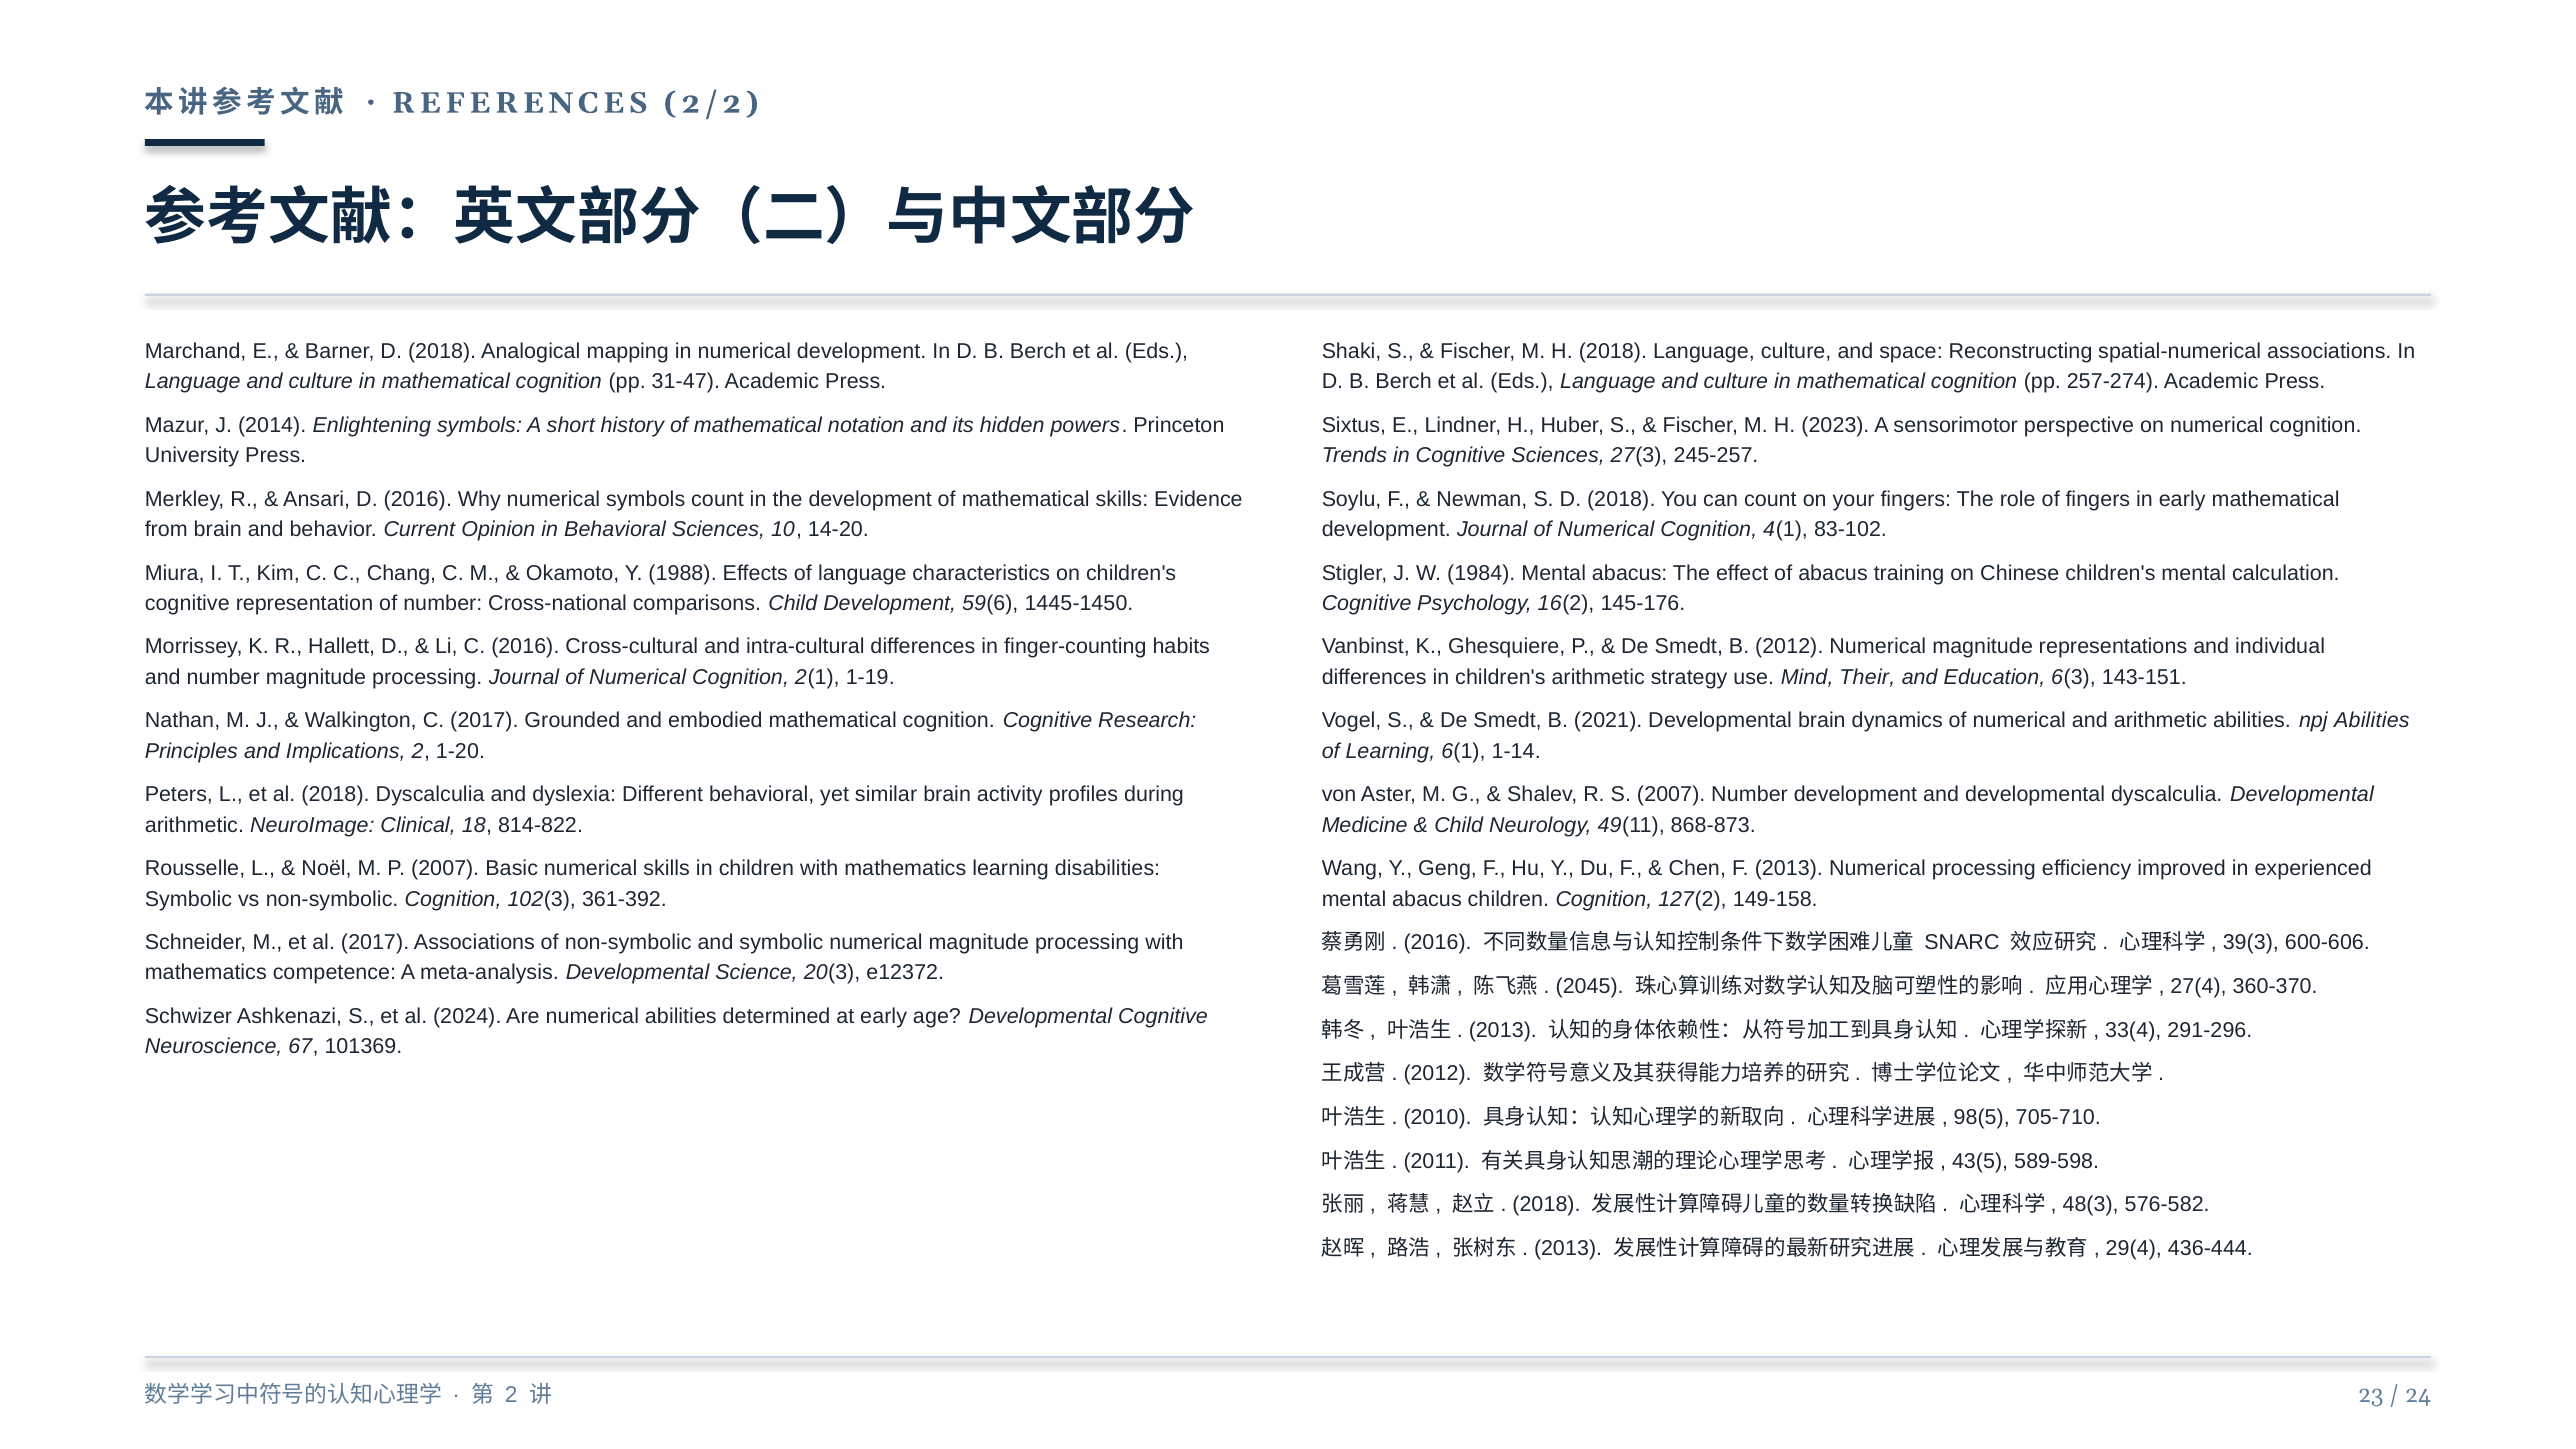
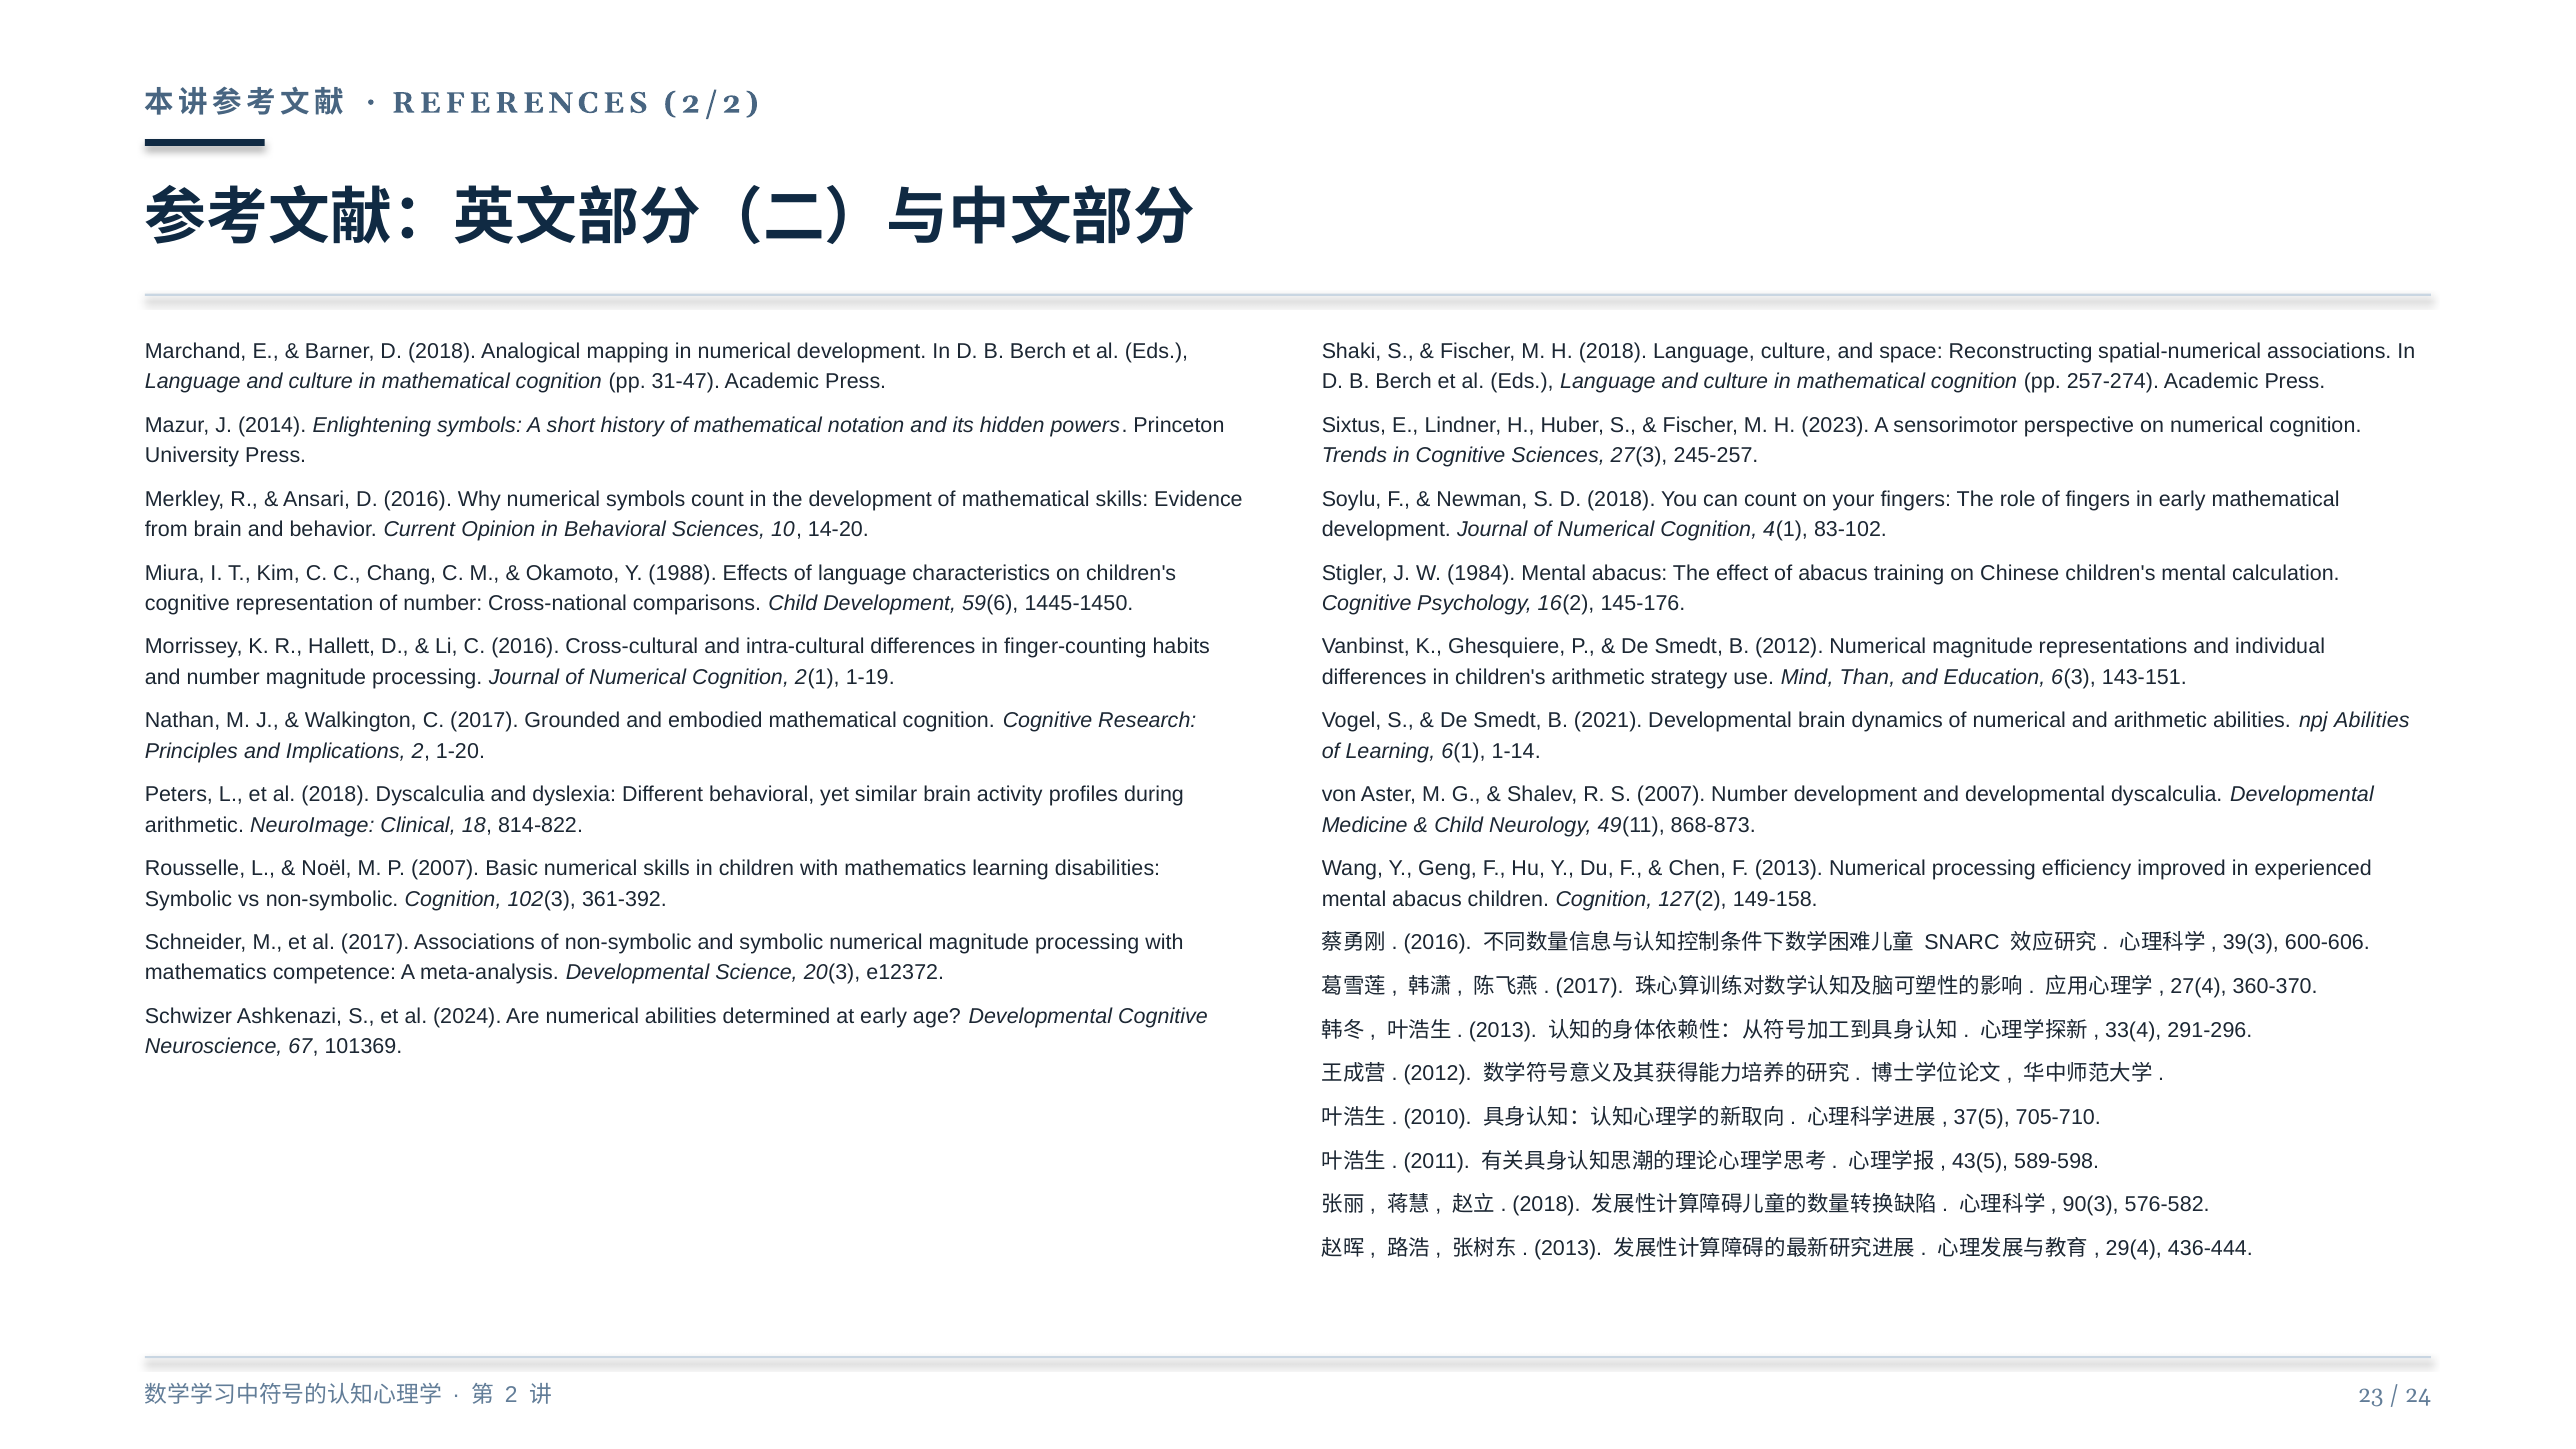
Their: Their -> Than (1867, 677)
2045: 2045 -> 2017 (1590, 986)
98(5: 98(5 -> 37(5 (1982, 1117)
48(3: 48(3 -> 90(3 (2091, 1205)
